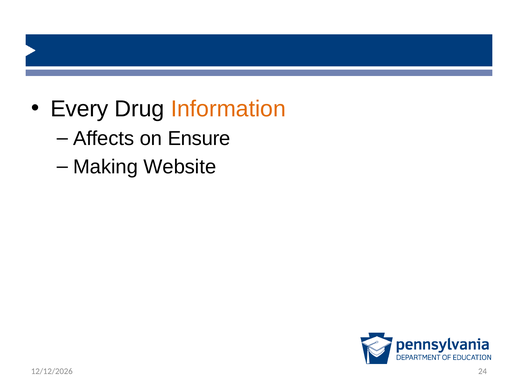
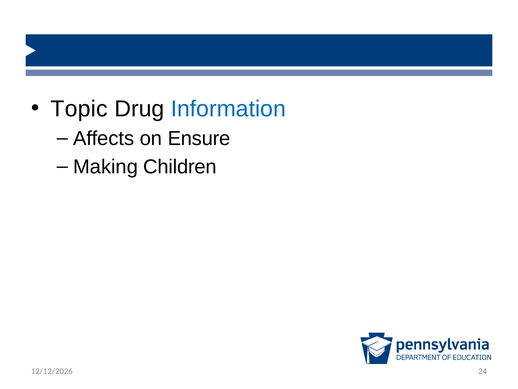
Every: Every -> Topic (79, 109)
Information colour: orange -> blue (228, 109)
Website: Website -> Children (180, 167)
